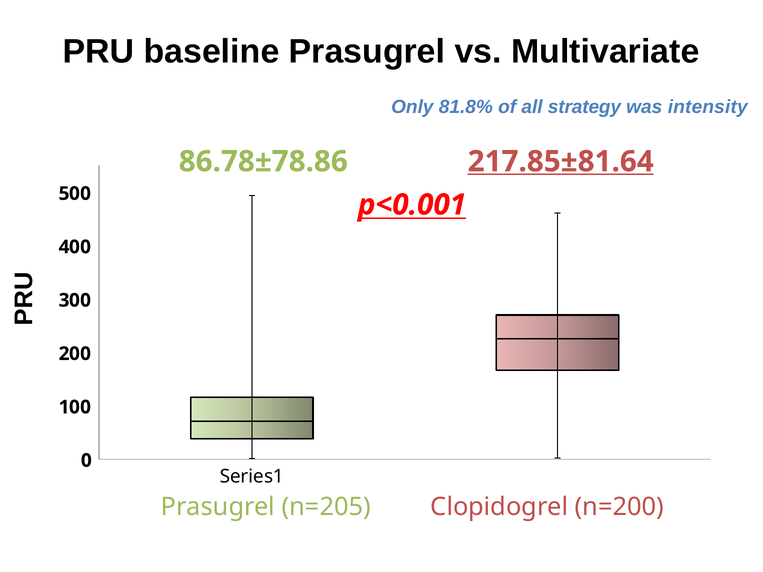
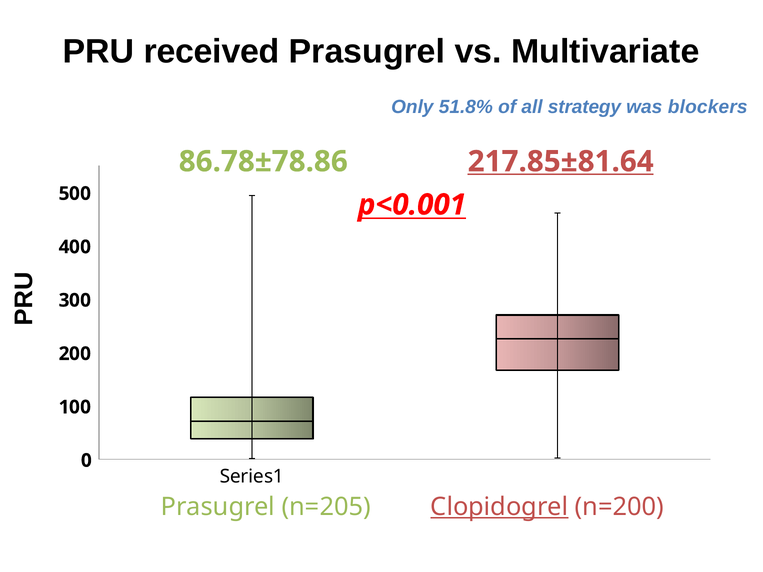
baseline: baseline -> received (212, 52)
81.8%: 81.8% -> 51.8% (466, 107)
intensity: intensity -> blockers (708, 107)
Clopidogrel underline: none -> present (499, 507)
